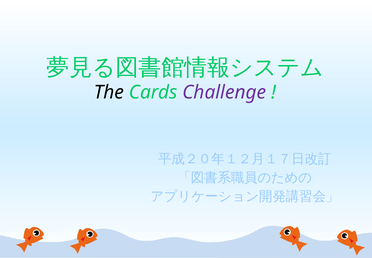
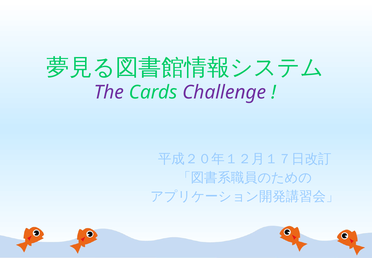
The colour: black -> purple (109, 92)
